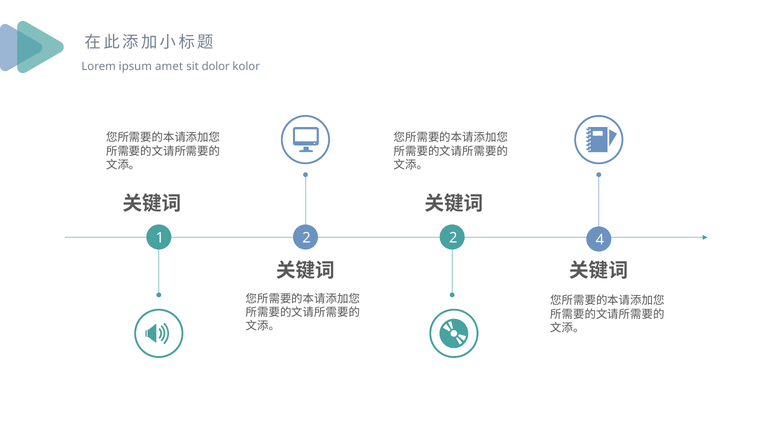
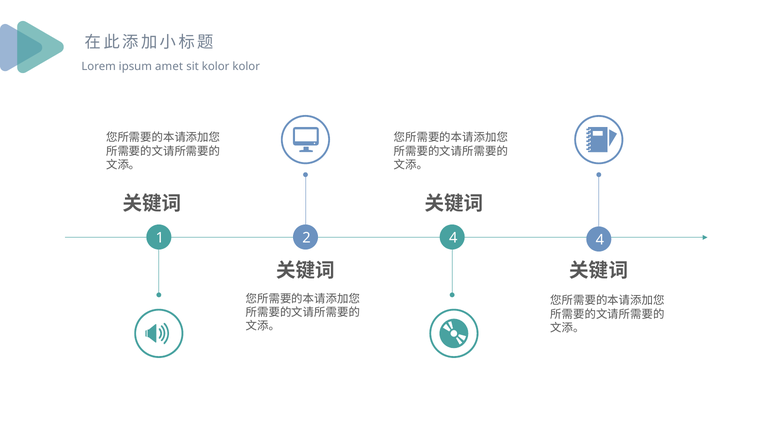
sit dolor: dolor -> kolor (216, 66)
2 2: 2 -> 4 (453, 238)
